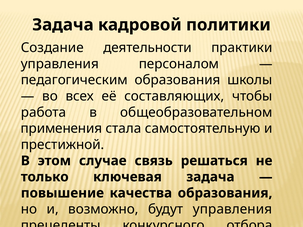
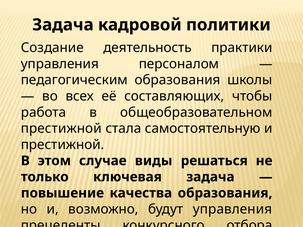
деятельности: деятельности -> деятельность (148, 48)
применения: применения -> престижной (61, 129)
связь: связь -> виды (154, 161)
